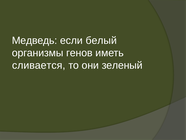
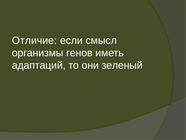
Медведь: Медведь -> Отличие (34, 40)
белый: белый -> смысл (101, 40)
сливается: сливается -> адаптаций (39, 65)
